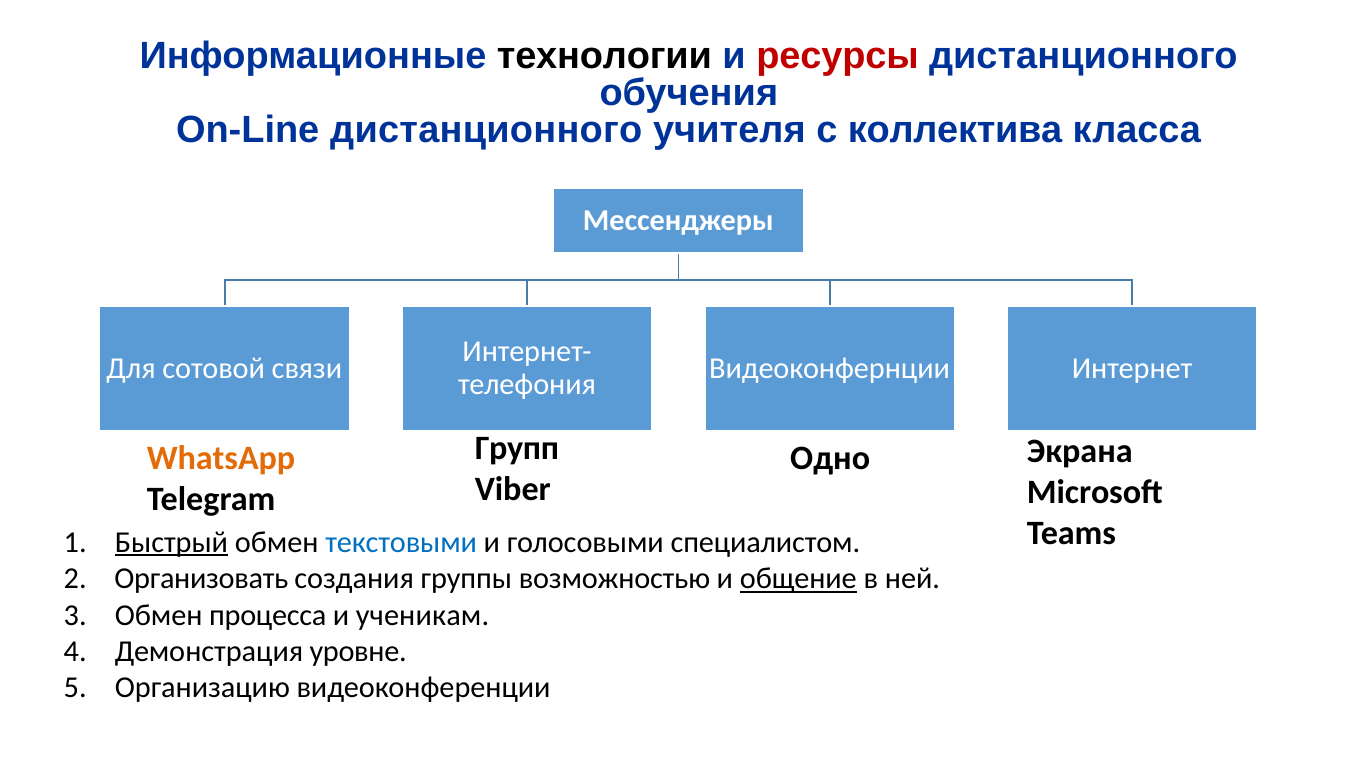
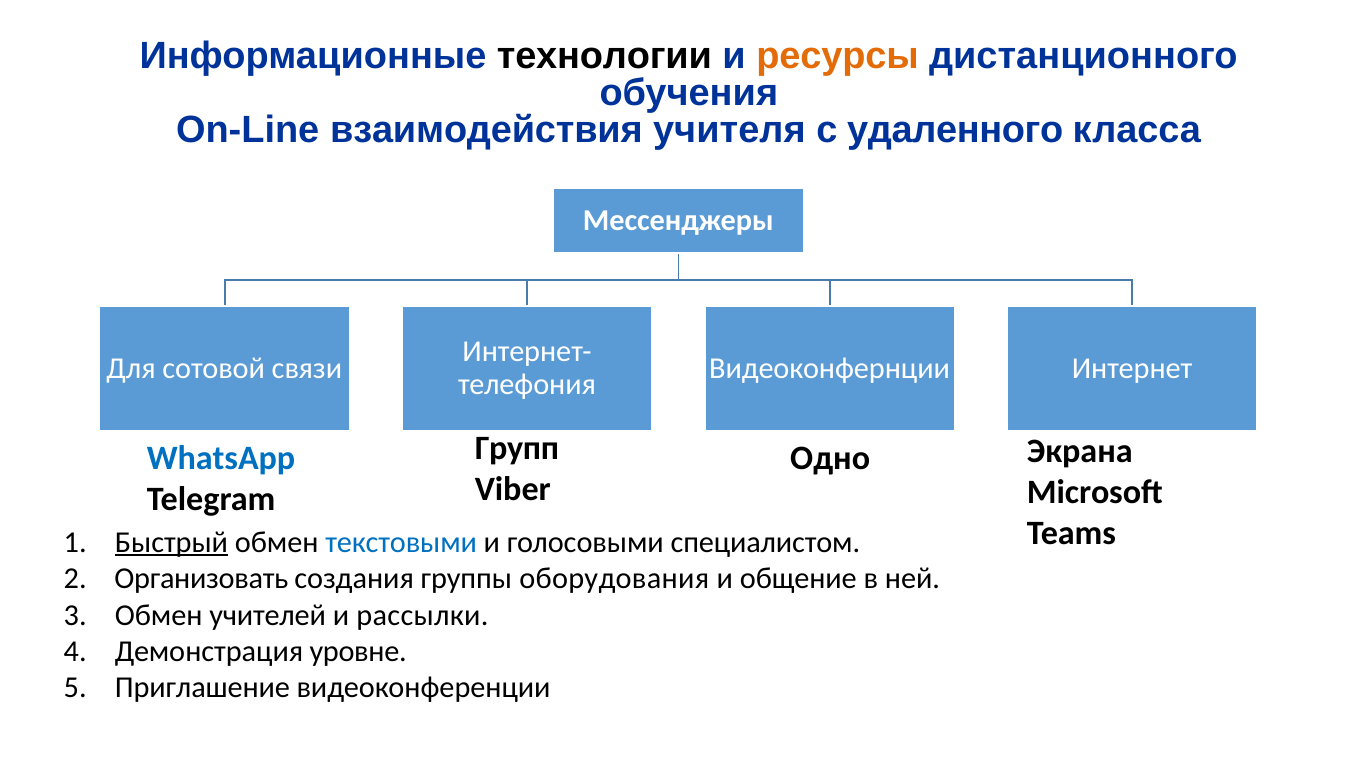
ресурсы colour: red -> orange (838, 56)
On-Line дистанционного: дистанционного -> взаимодействия (486, 130)
коллектива: коллектива -> удаленного (955, 130)
WhatsApp colour: orange -> blue (221, 458)
возможностью: возможностью -> оборудования (614, 579)
общение underline: present -> none (798, 579)
процесса: процесса -> учителей (268, 615)
ученикам: ученикам -> рассылки (422, 615)
Организацию: Организацию -> Приглашение (202, 688)
